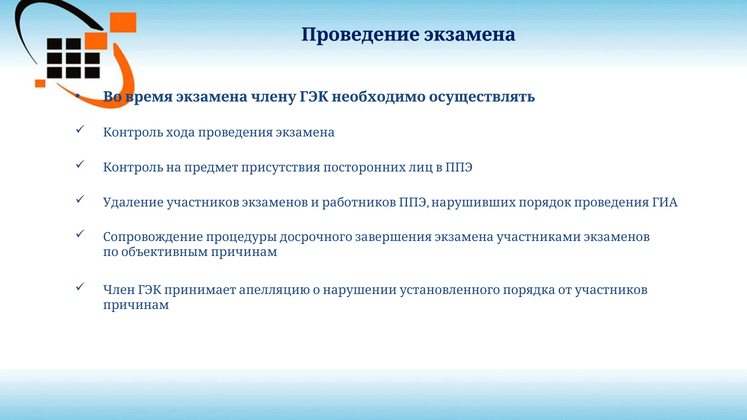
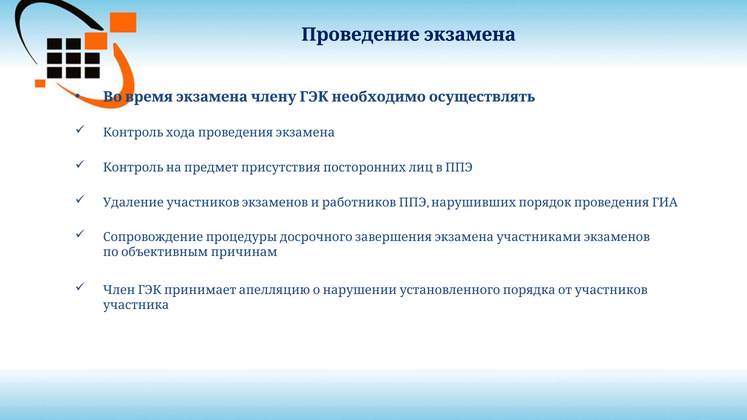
причинам: причинам -> участника (136, 305)
